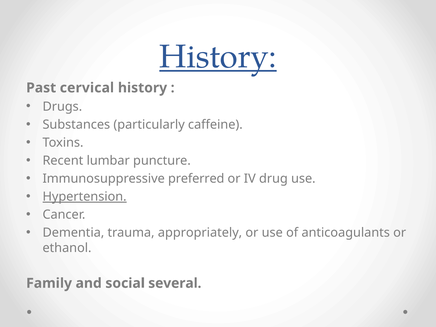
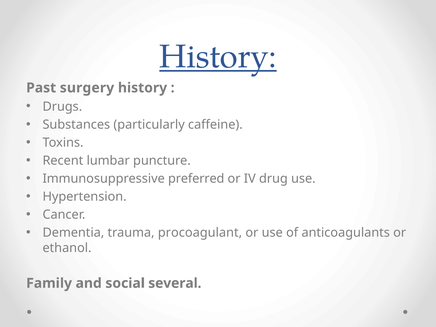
cervical: cervical -> surgery (87, 88)
Hypertension underline: present -> none (85, 197)
appropriately: appropriately -> procoagulant (200, 233)
